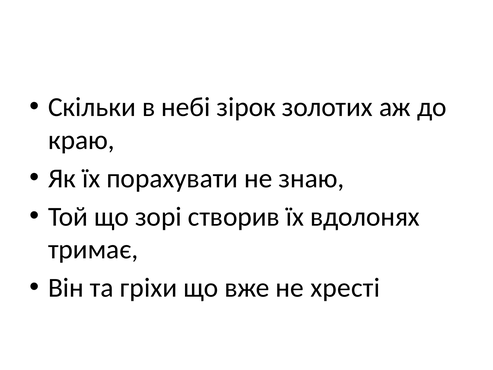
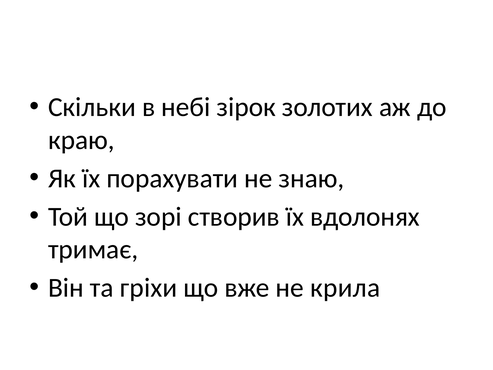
хресті: хресті -> крила (345, 288)
